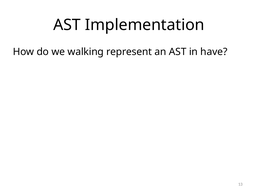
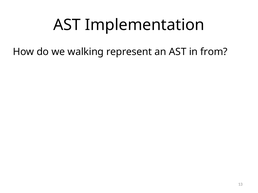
have: have -> from (214, 52)
